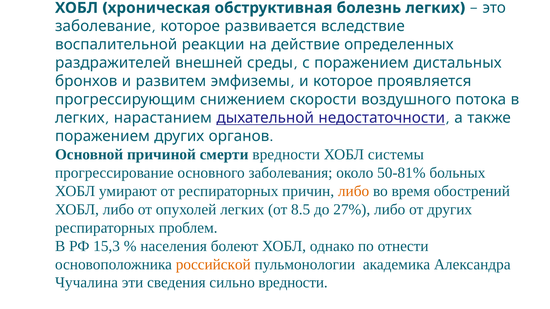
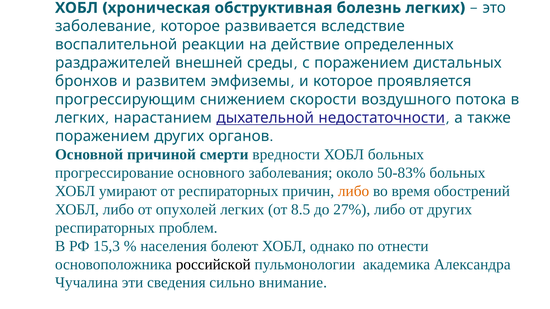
ХОБЛ системы: системы -> больных (396, 155)
50-81%: 50-81% -> 50-83% (401, 173)
российской colour: orange -> black (213, 265)
сильно вредности: вредности -> внимание (293, 283)
